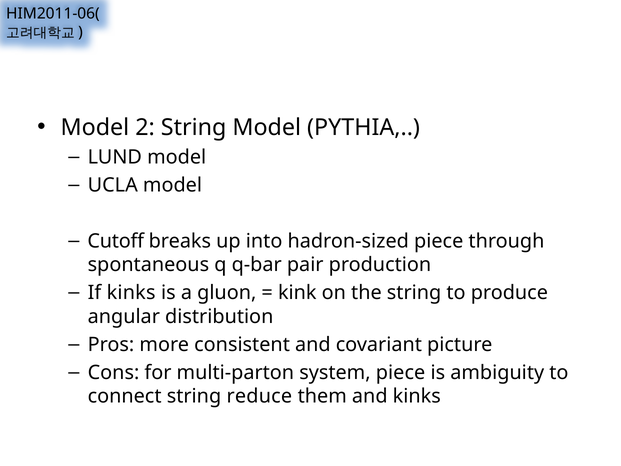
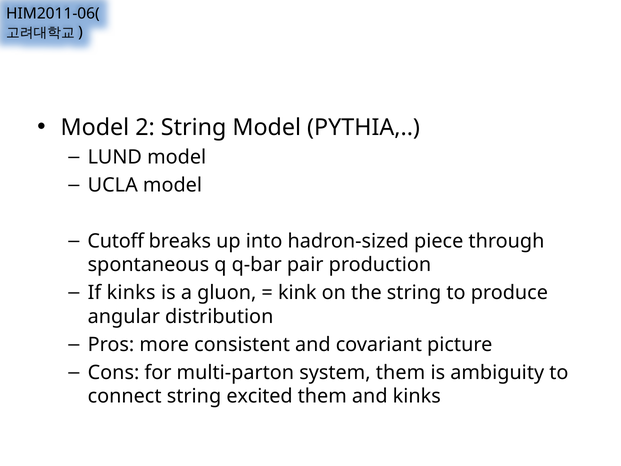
system piece: piece -> them (401, 372)
reduce: reduce -> excited (260, 396)
